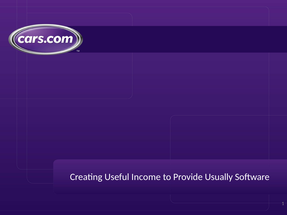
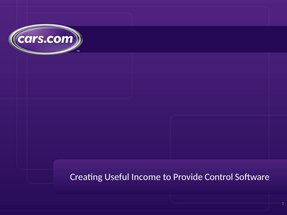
Usually: Usually -> Control (219, 177)
